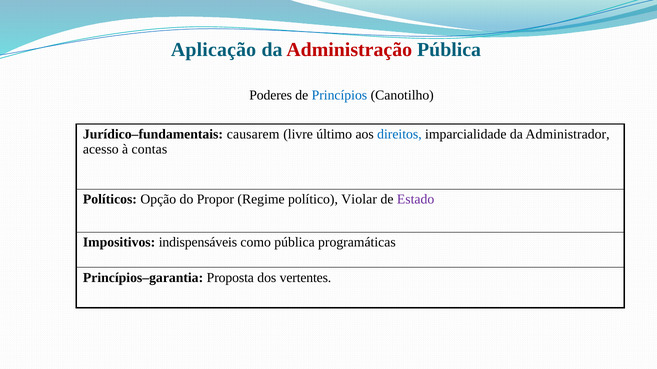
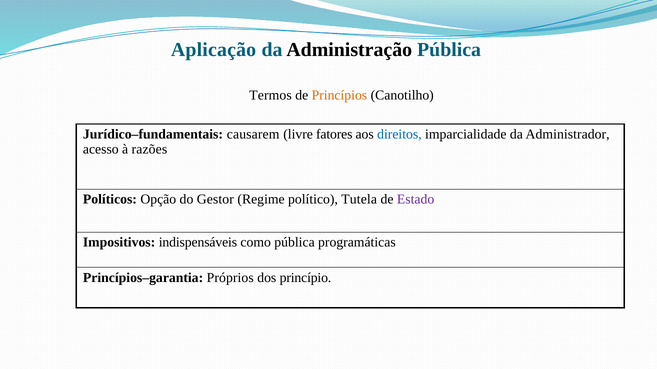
Administração colour: red -> black (349, 50)
Poderes: Poderes -> Termos (271, 95)
Princípios colour: blue -> orange (339, 95)
último: último -> fatores (334, 134)
contas: contas -> razões (149, 150)
Propor: Propor -> Gestor (215, 200)
Violar: Violar -> Tutela (359, 200)
Proposta: Proposta -> Próprios (230, 278)
vertentes: vertentes -> princípio (305, 278)
